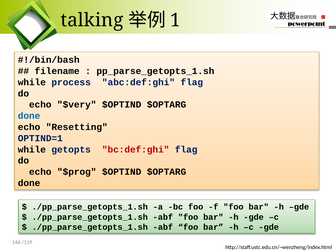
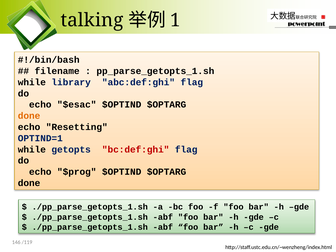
process: process -> library (71, 82)
$very: $very -> $esac (77, 105)
done colour: blue -> orange (29, 116)
